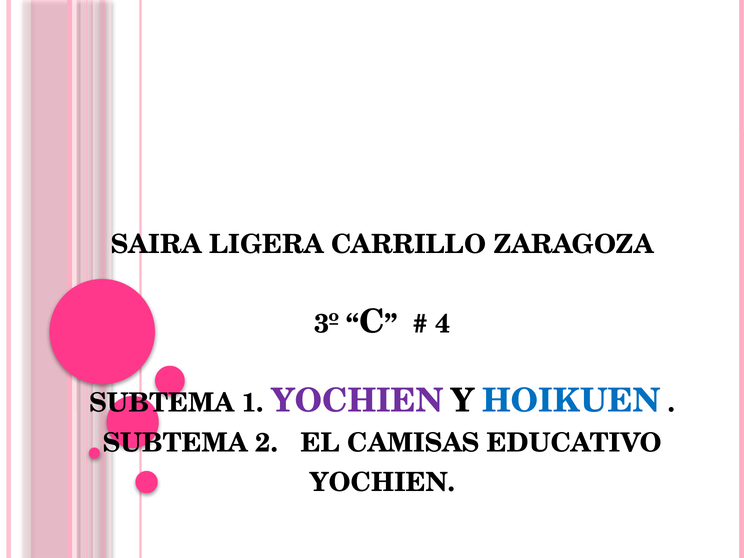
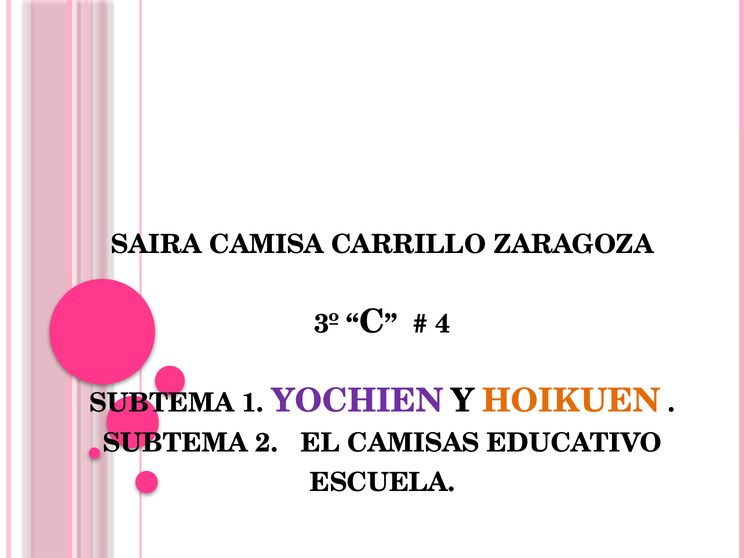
LIGERA: LIGERA -> CAMISA (267, 244)
HOIKUEN colour: blue -> orange (571, 401)
YOCHIEN: YOCHIEN -> ESCUELA (382, 483)
